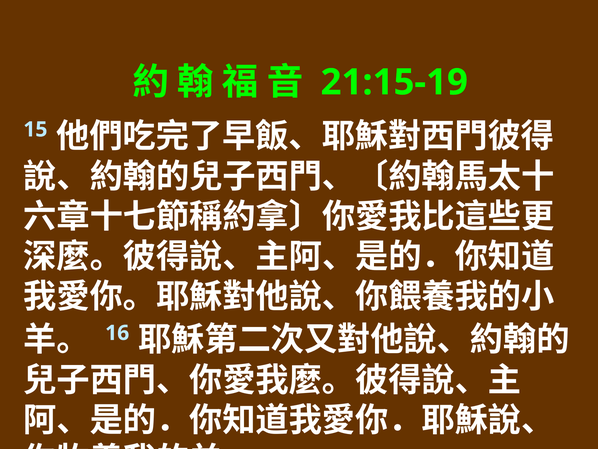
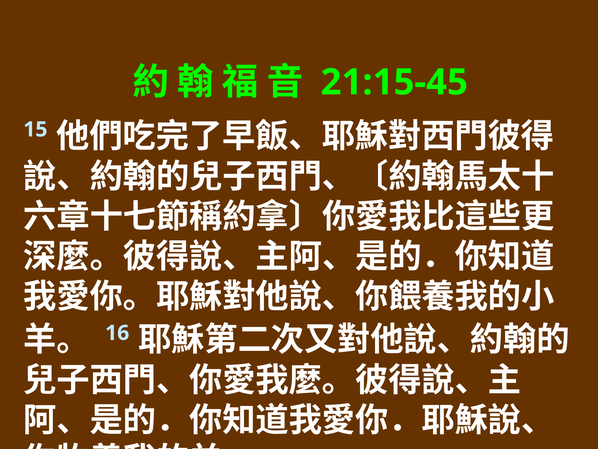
21:15-19: 21:15-19 -> 21:15-45 (394, 82)
